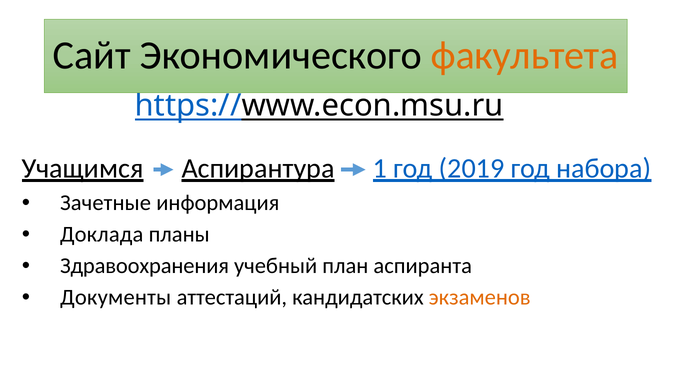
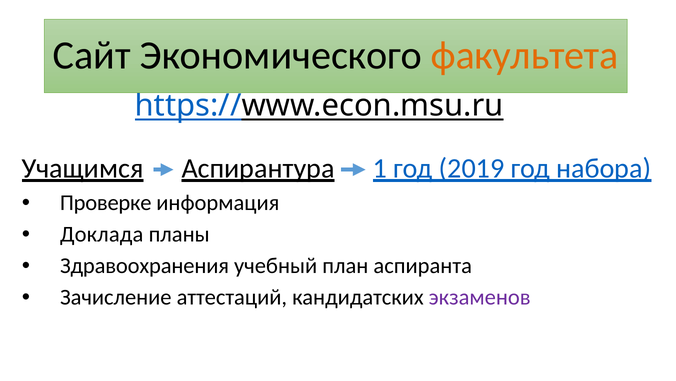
Зачетные: Зачетные -> Проверке (106, 203)
Документы: Документы -> Зачисление (116, 297)
экзаменов colour: orange -> purple (480, 297)
